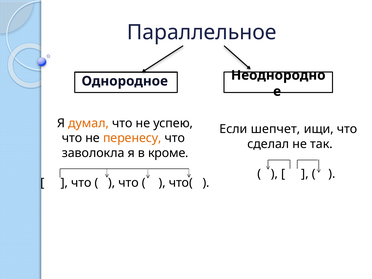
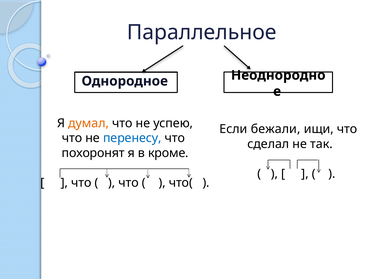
шепчет: шепчет -> бежали (276, 129)
перенесу colour: orange -> blue (132, 138)
заволокла: заволокла -> похоронят (93, 153)
